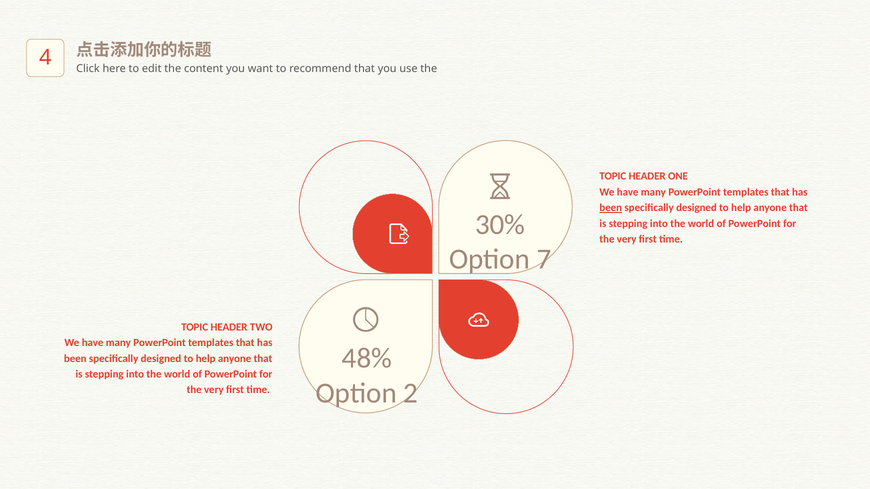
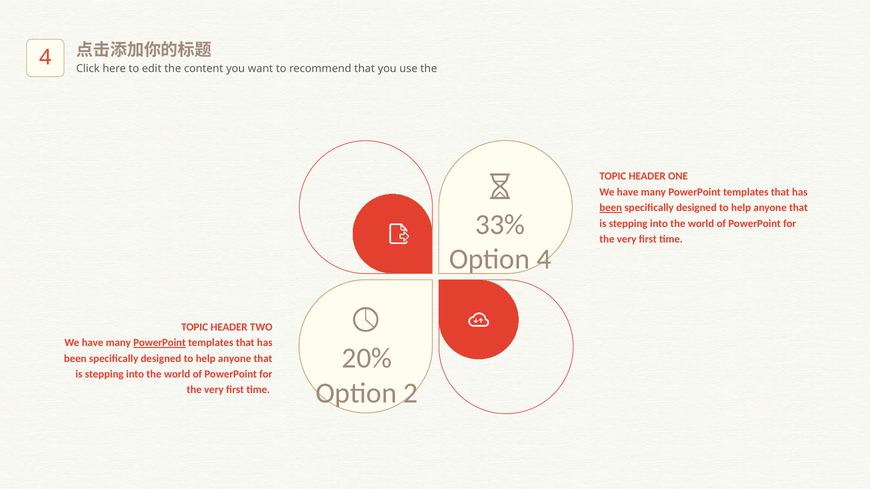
30%: 30% -> 33% (500, 225)
Option 7: 7 -> 4 (544, 259)
PowerPoint underline: none -> present (160, 343)
48%: 48% -> 20% (367, 358)
